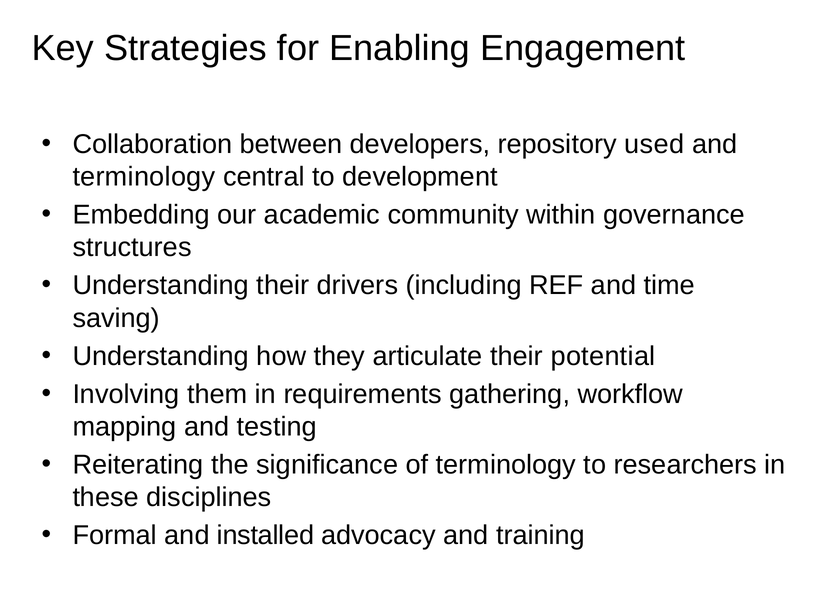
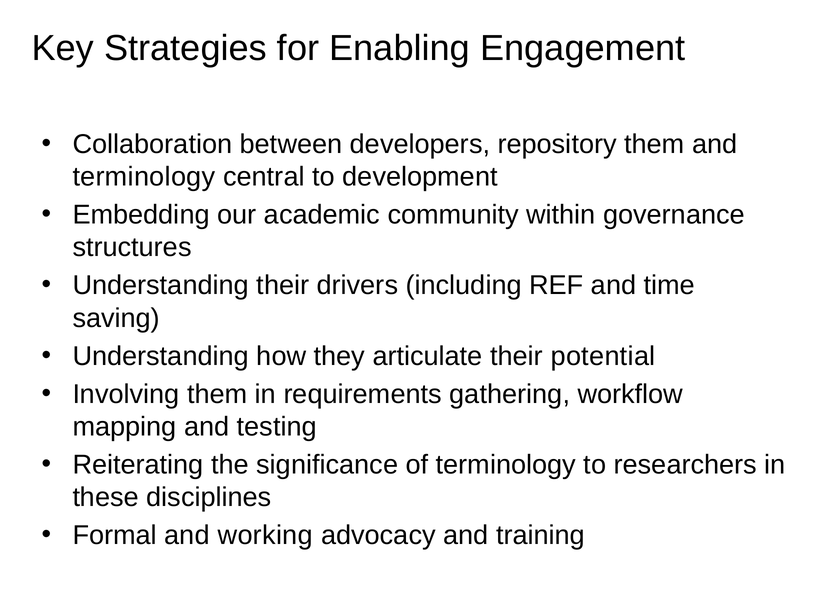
repository used: used -> them (654, 144)
installed: installed -> working (265, 535)
